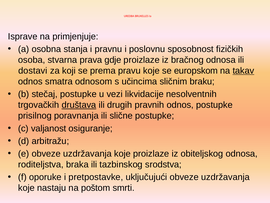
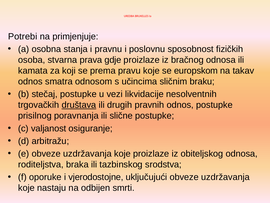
Isprave: Isprave -> Potrebi (23, 36)
dostavi: dostavi -> kamata (33, 71)
takav underline: present -> none (243, 71)
pretpostavke: pretpostavke -> vjerodostojne (96, 177)
poštom: poštom -> odbijen (96, 188)
